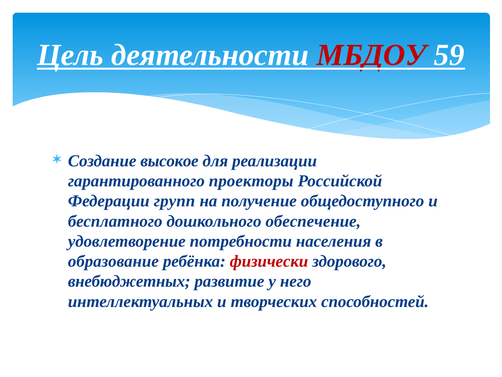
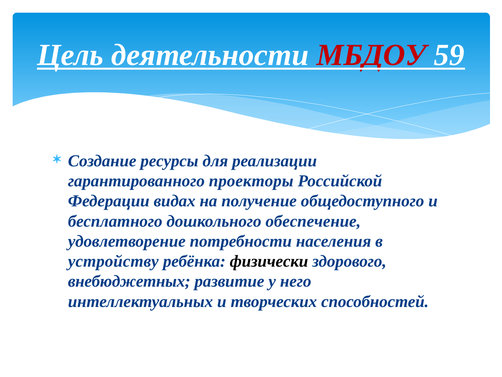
высокое: высокое -> ресурсы (169, 161)
групп: групп -> видах (175, 201)
образование: образование -> устройству (113, 261)
физически colour: red -> black (269, 261)
